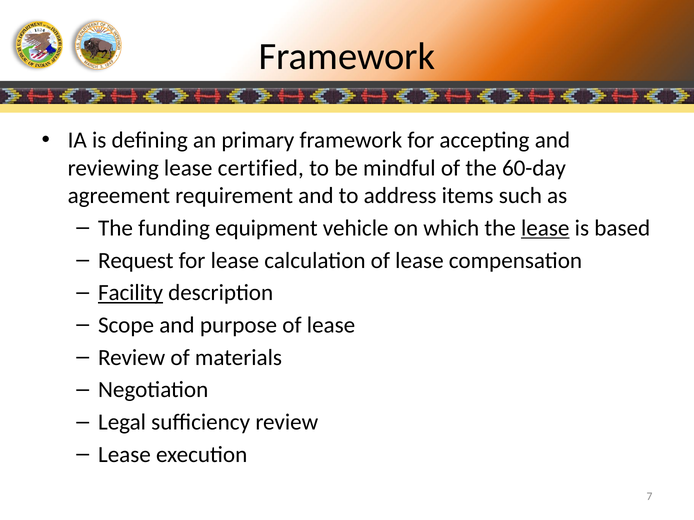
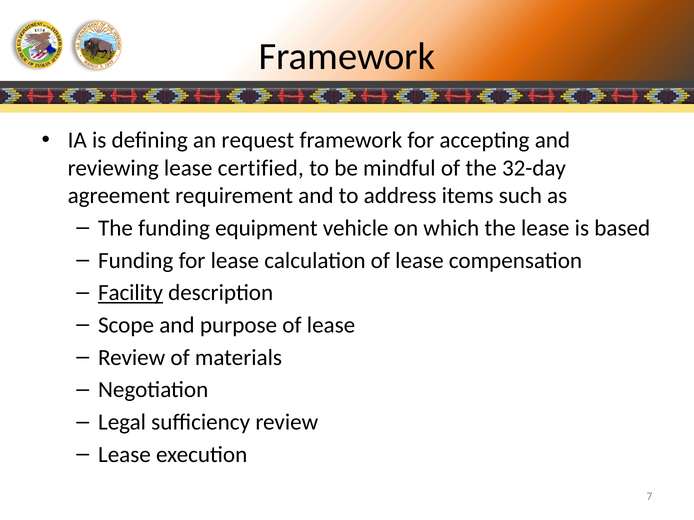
primary: primary -> request (258, 140)
60-day: 60-day -> 32-day (534, 168)
lease underline: present -> none (545, 228)
Request: Request -> Funding (136, 261)
